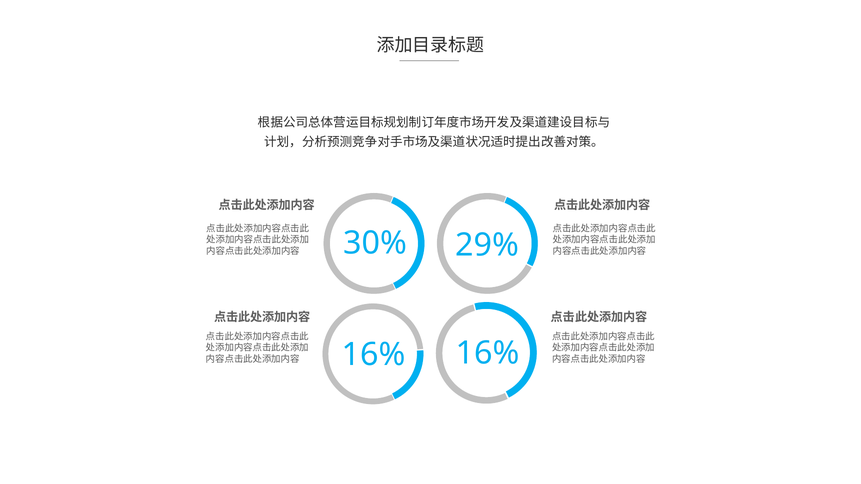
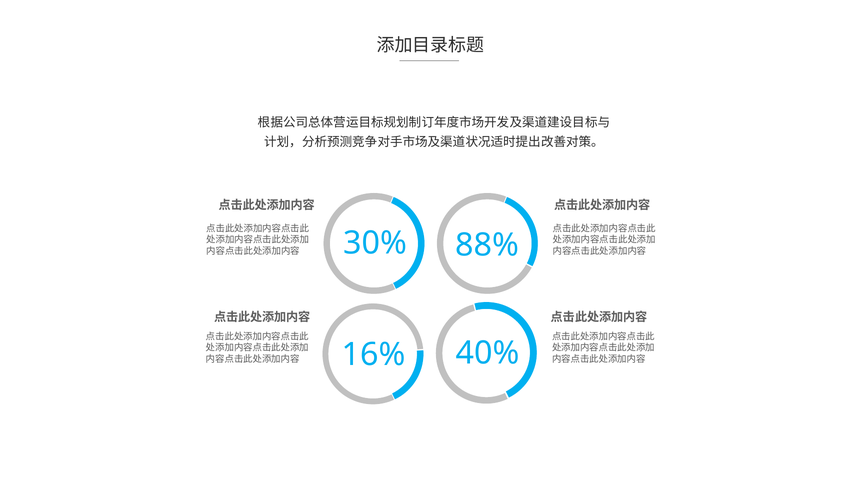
29%: 29% -> 88% (487, 245)
16%: 16% -> 40% (488, 353)
